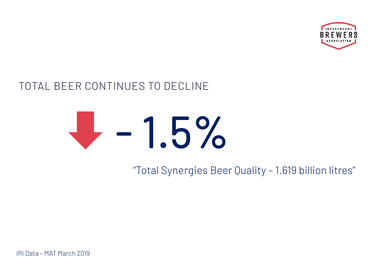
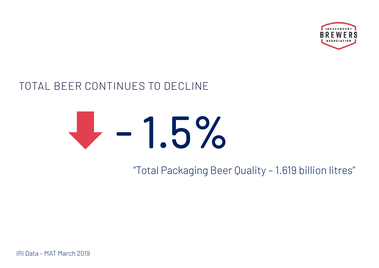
Synergies: Synergies -> Packaging (184, 170)
